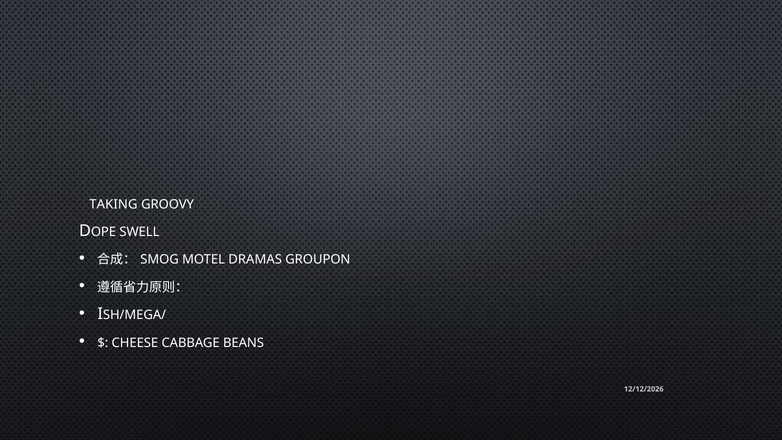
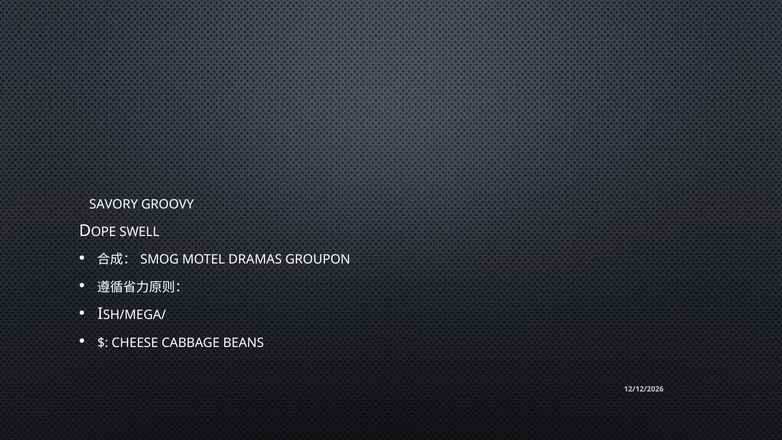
TAKING: TAKING -> SAVORY (114, 204)
